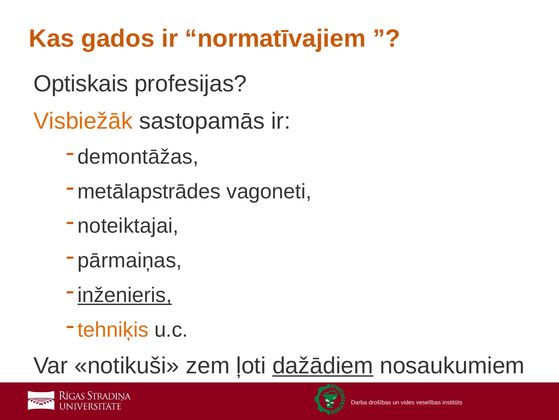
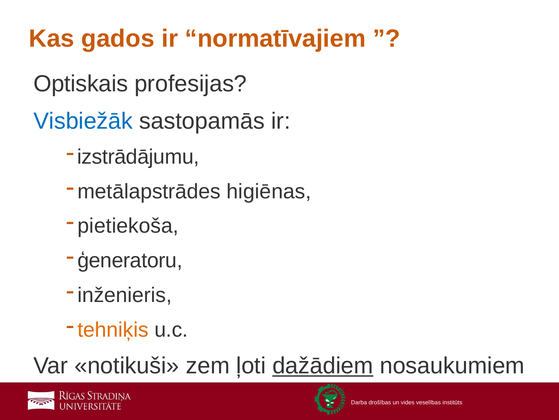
Visbiežāk colour: orange -> blue (83, 121)
demontāžas: demontāžas -> izstrādājumu (138, 157)
vagoneti: vagoneti -> higiēnas (269, 191)
noteiktajai: noteiktajai -> pietiekoša (128, 226)
pārmaiņas: pārmaiņas -> ģeneratoru (130, 260)
inženieris underline: present -> none (125, 295)
